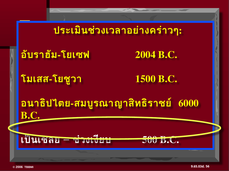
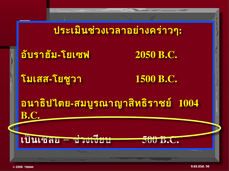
2004: 2004 -> 2050 (145, 55)
6000: 6000 -> 1004 (189, 104)
